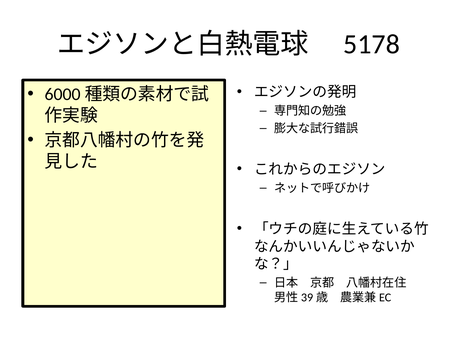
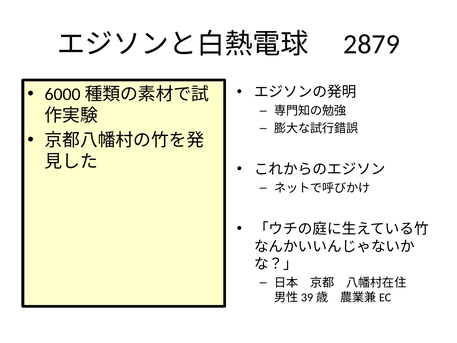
5178: 5178 -> 2879 (372, 44)
